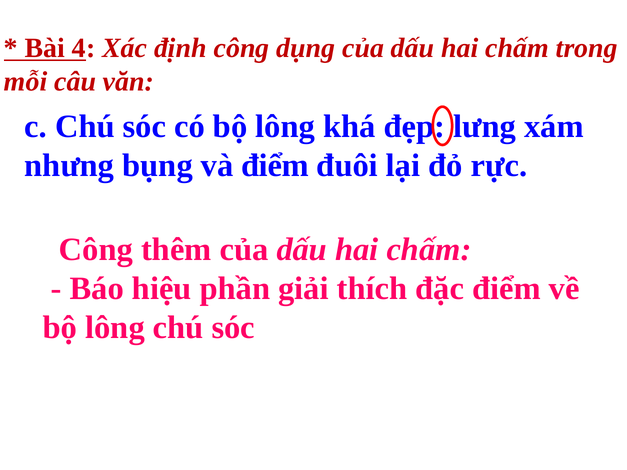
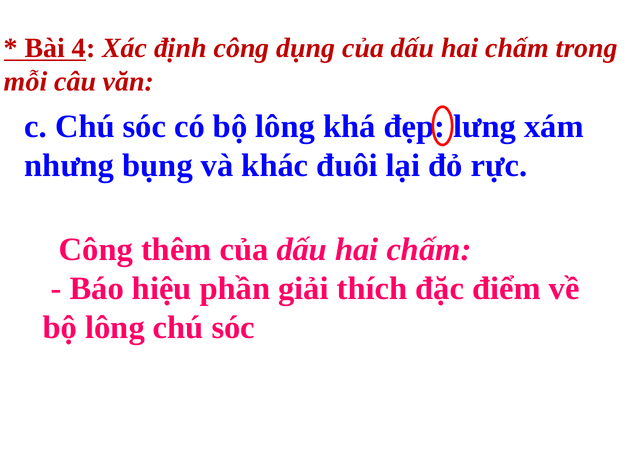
và điểm: điểm -> khác (275, 165)
